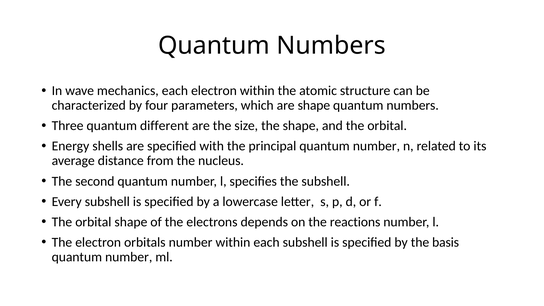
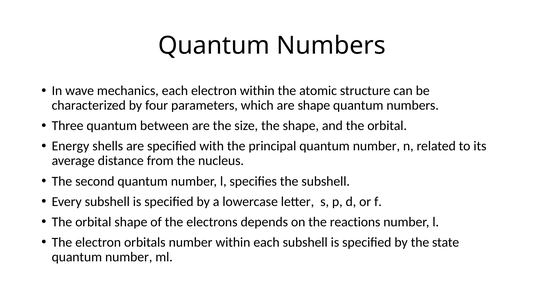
different: different -> between (164, 126)
basis: basis -> state (446, 242)
